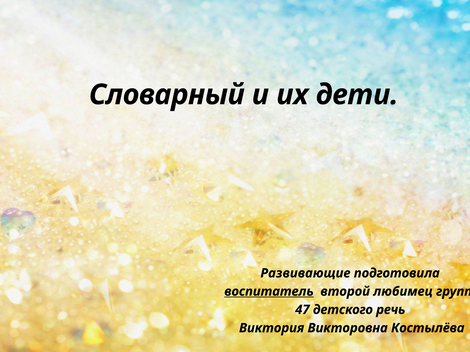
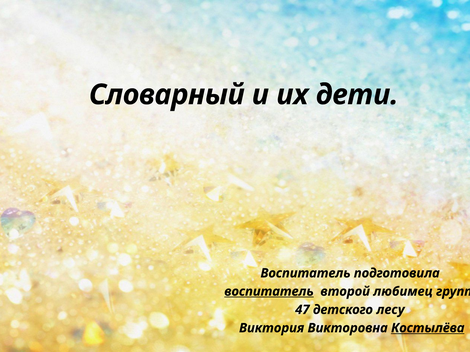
Развивающие: Развивающие -> Воспитатель (305, 274)
речь: речь -> лесу (391, 310)
Костылёва underline: none -> present (428, 328)
